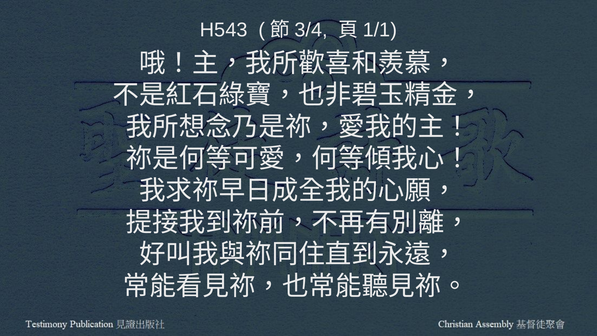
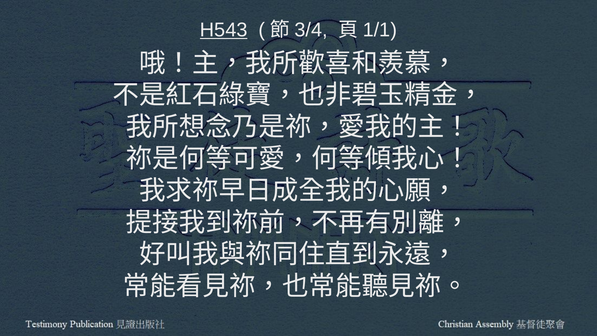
H543 underline: none -> present (224, 30)
